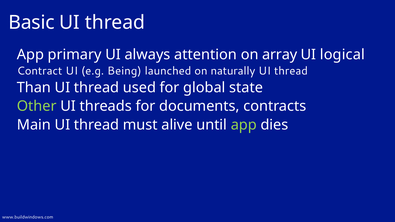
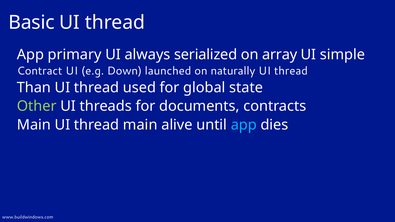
attention: attention -> serialized (206, 55)
logical: logical -> simple (342, 55)
Being: Being -> Down (124, 71)
thread must: must -> main (140, 125)
app colour: light green -> light blue (244, 125)
